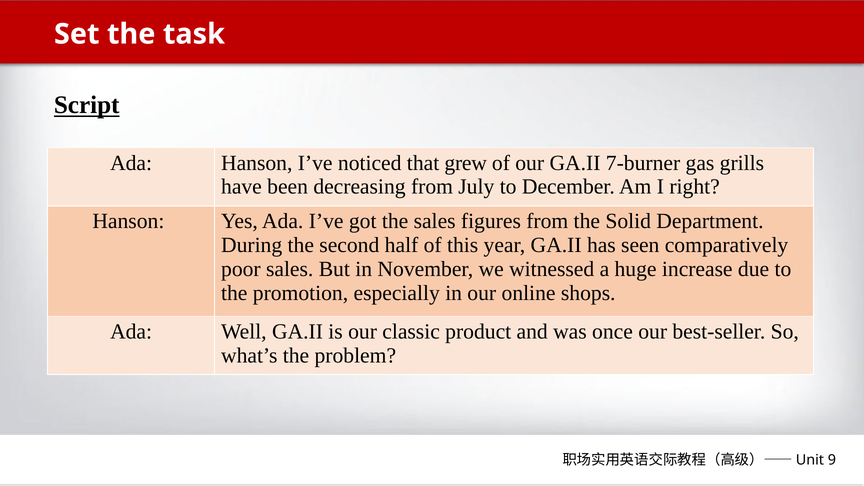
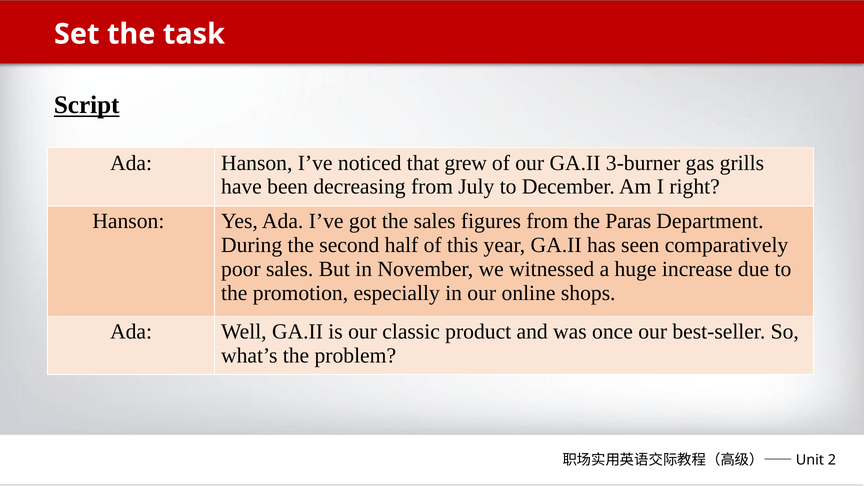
7-burner: 7-burner -> 3-burner (643, 163)
Solid: Solid -> Paras (628, 221)
9: 9 -> 2 (832, 460)
